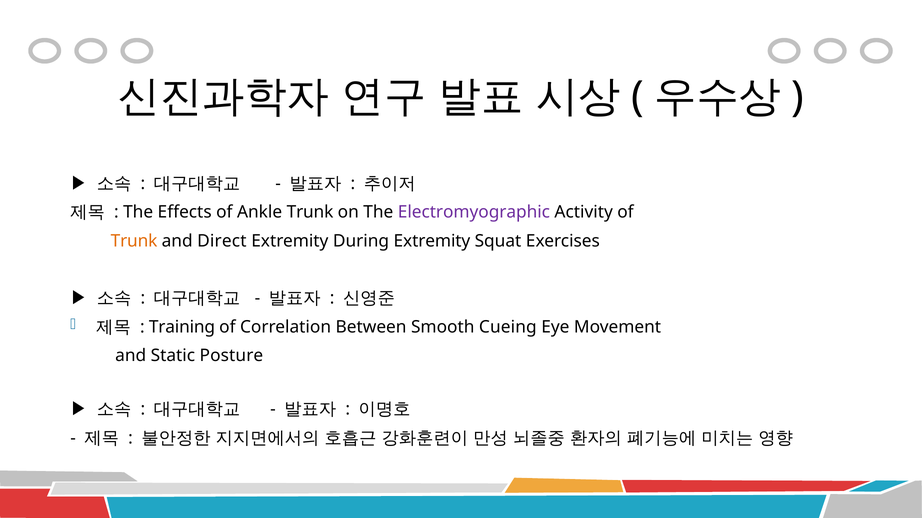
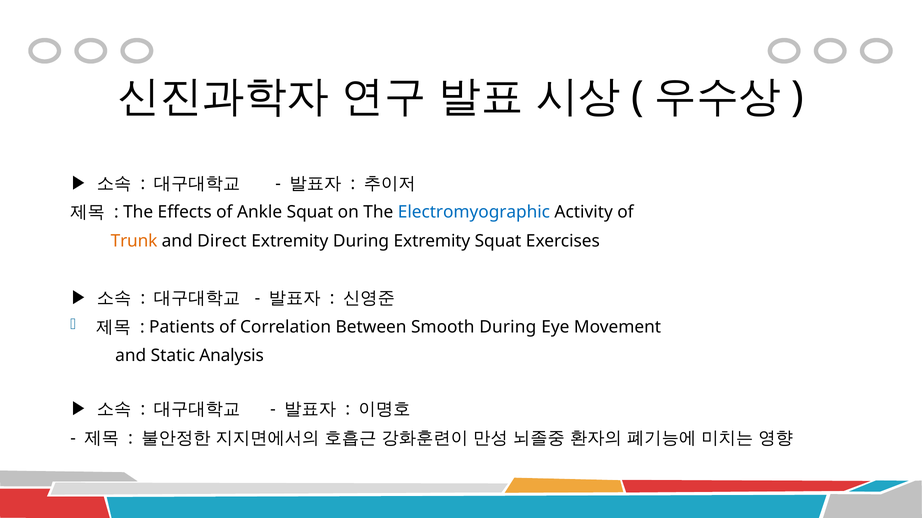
Ankle Trunk: Trunk -> Squat (310, 212)
Electromyographic colour: purple -> blue (474, 212)
Training: Training -> Patients (182, 327)
Smooth Cueing: Cueing -> During (508, 327)
Posture: Posture -> Analysis (232, 356)
